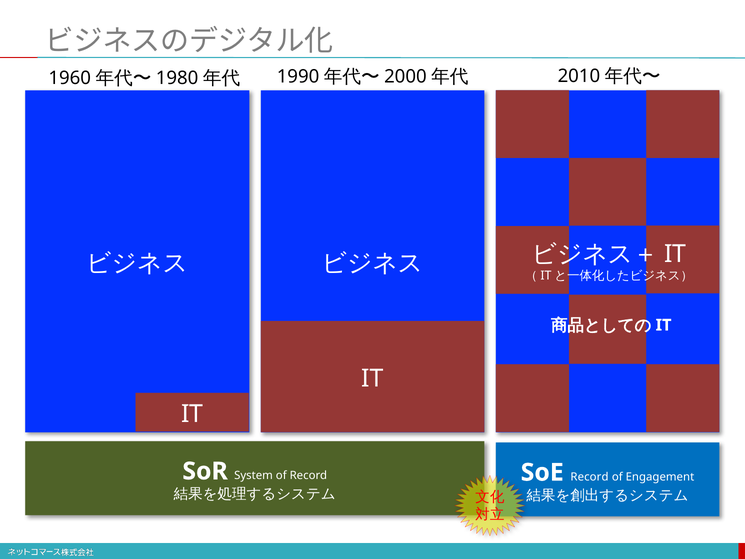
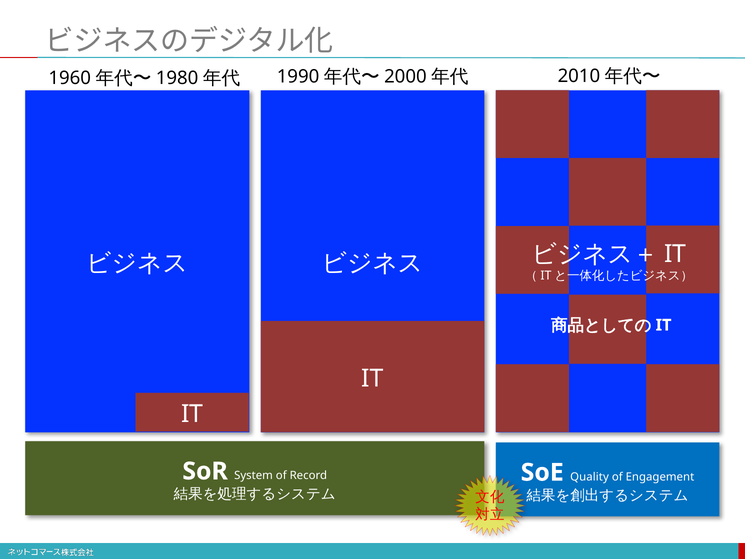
Record: Record -> Quality (590, 477)
